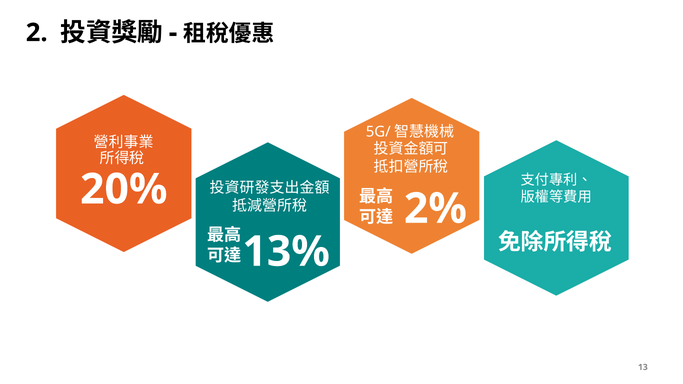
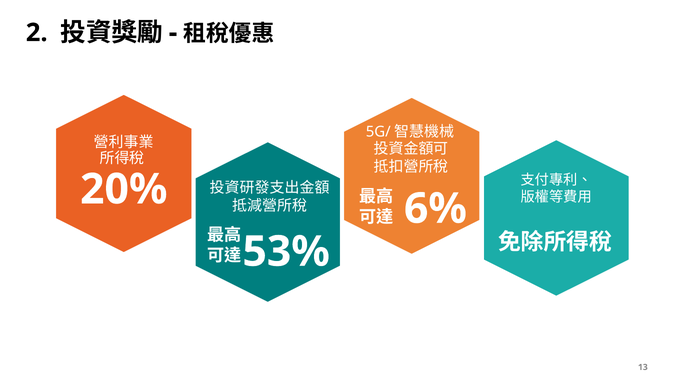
2%: 2% -> 6% (435, 209)
13%: 13% -> 53% (286, 252)
